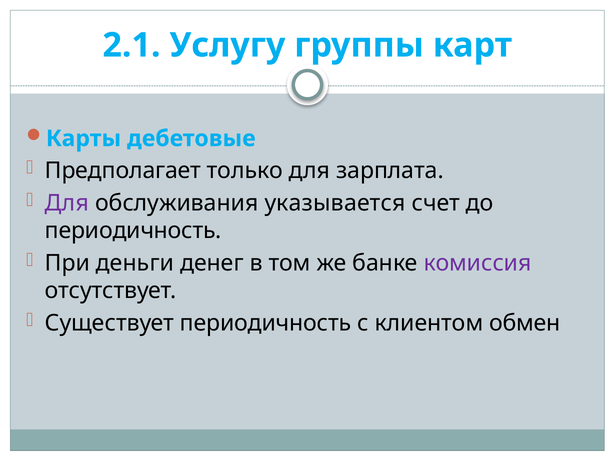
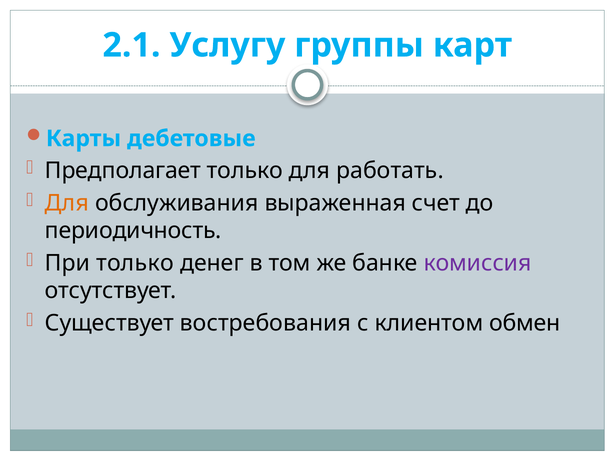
зарплата: зарплата -> работать (390, 171)
Для colour: purple -> orange (67, 203)
указывается: указывается -> выраженная (335, 203)
При деньги: деньги -> только (135, 263)
Существует периодичность: периодичность -> востребования (265, 323)
